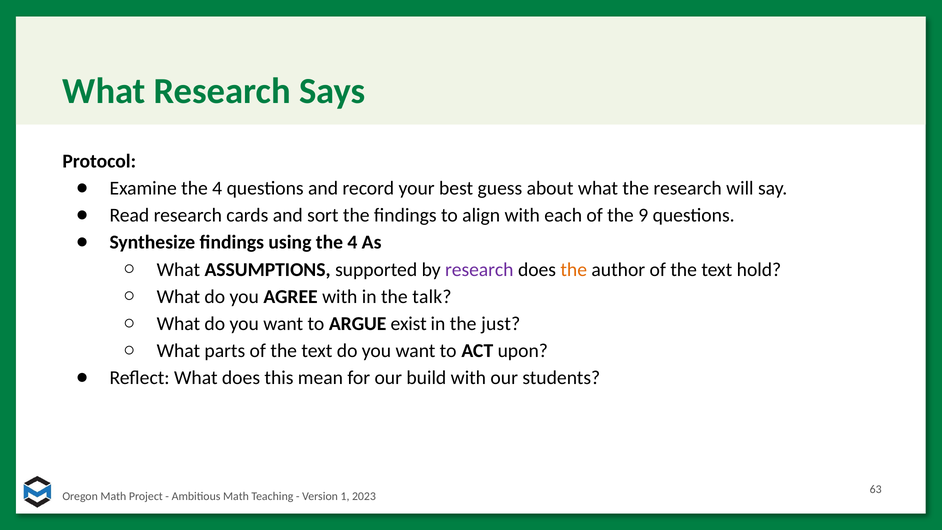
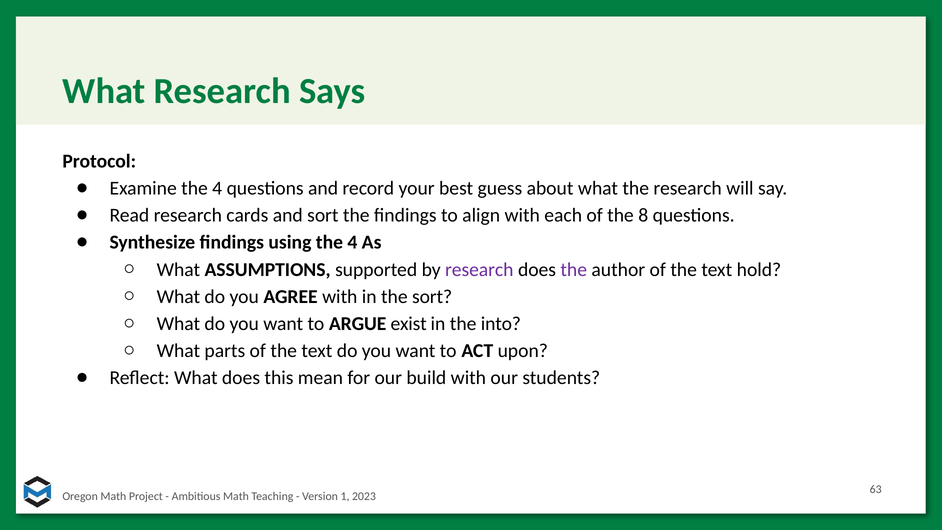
9: 9 -> 8 (643, 215)
the colour: orange -> purple (574, 270)
the talk: talk -> sort (432, 297)
just: just -> into (501, 324)
